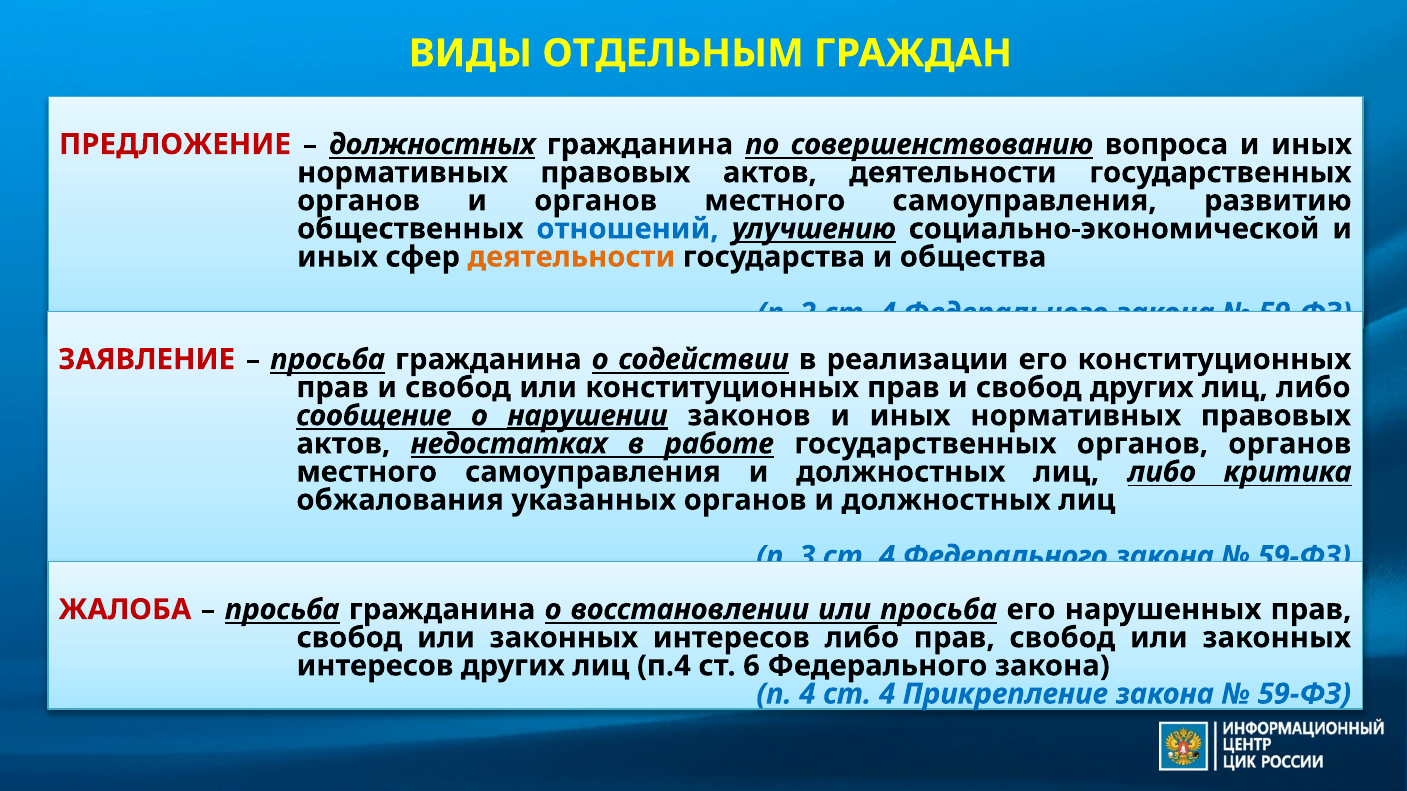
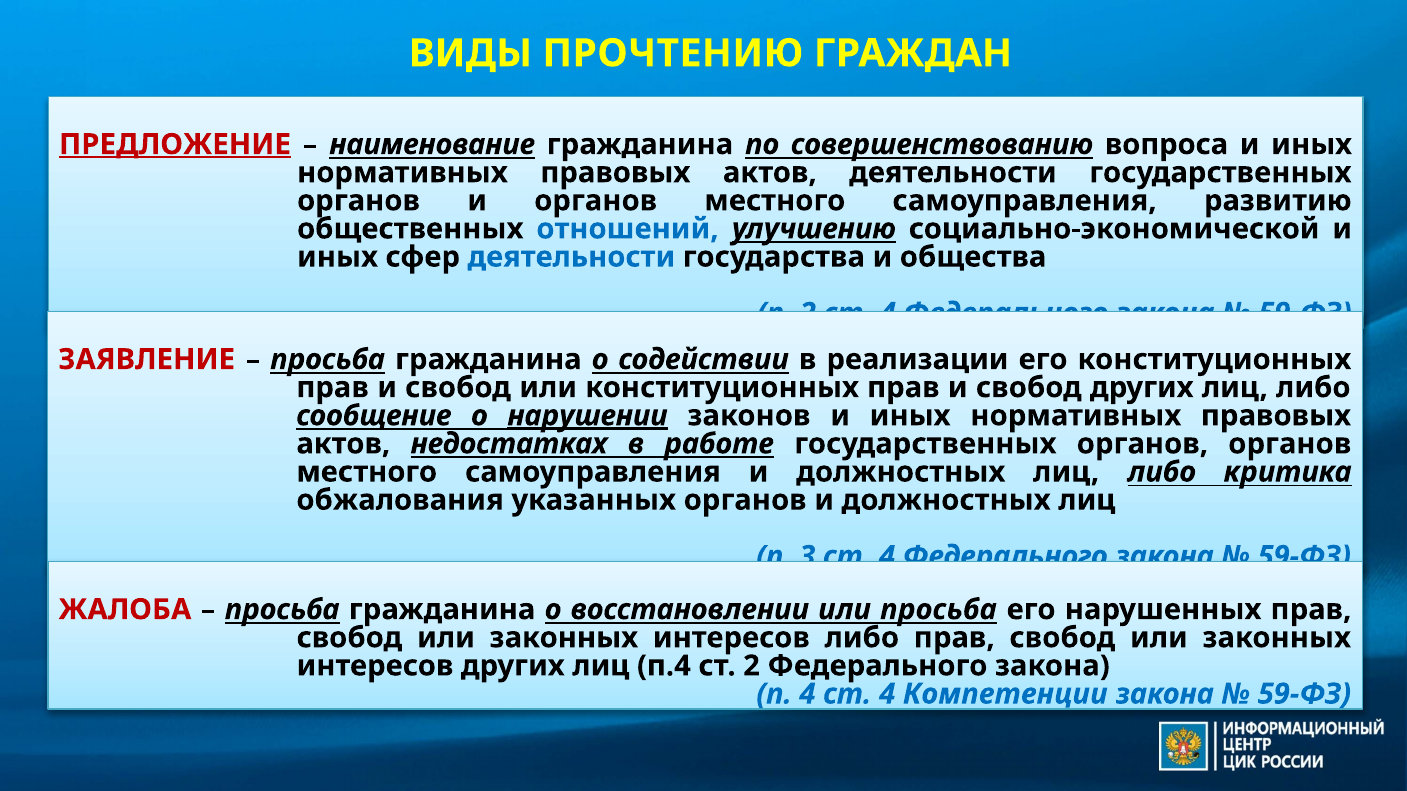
ОТДЕЛЬНЫМ: ОТДЕЛЬНЫМ -> ПРОЧТЕНИЮ (673, 53)
ПРЕДЛОЖЕНИЕ underline: none -> present (175, 145)
должностных: должностных -> наименование (432, 145)
деятельности colour: orange -> blue (571, 257)
ст 6: 6 -> 2 (752, 666)
Прикрепление: Прикрепление -> Компетенции (1005, 694)
